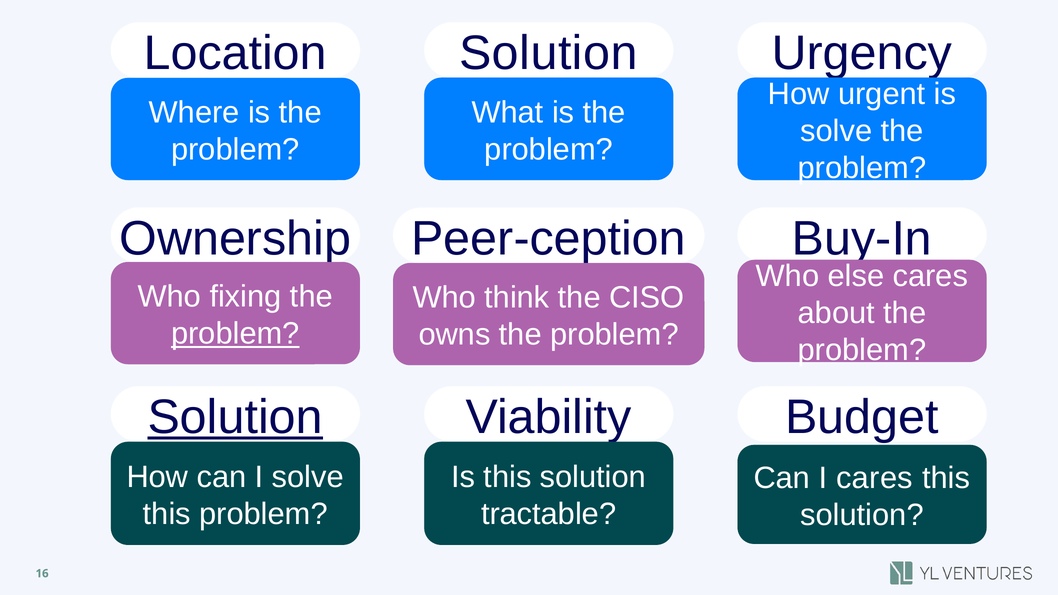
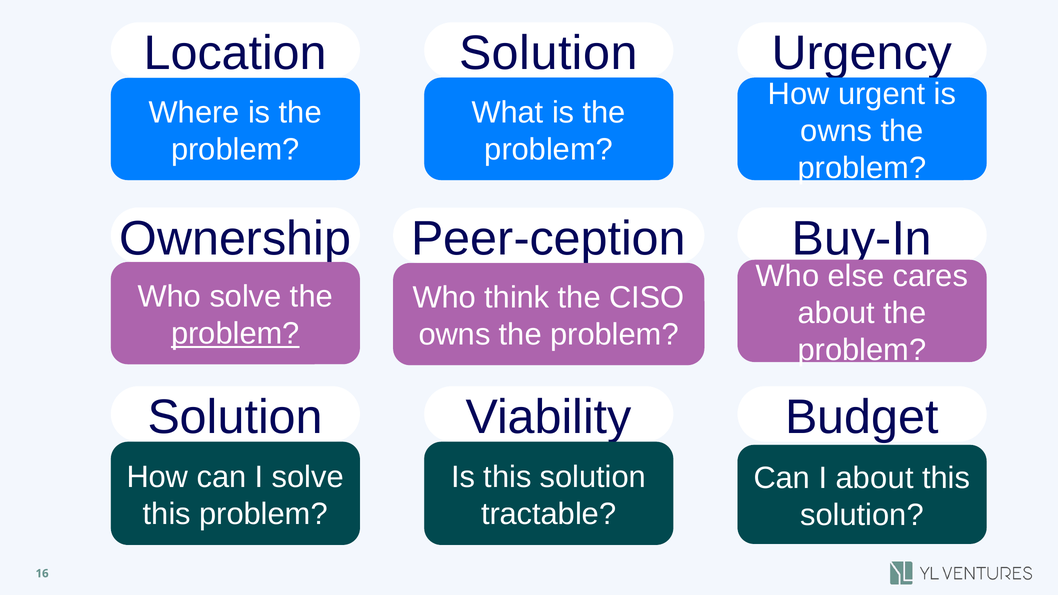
solve: solve -> owns (836, 131)
Who fixing: fixing -> solve (246, 297)
Solution underline: present -> none (235, 417)
I cares: cares -> about (875, 478)
